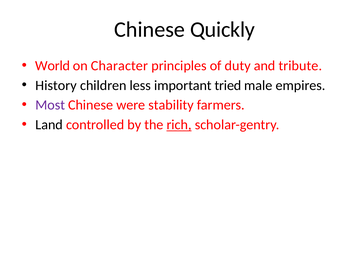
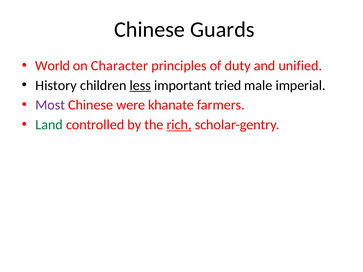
Quickly: Quickly -> Guards (222, 30)
tribute: tribute -> unified (300, 66)
less underline: none -> present (140, 85)
empires: empires -> imperial (301, 85)
stability: stability -> khanate (171, 105)
Land colour: black -> green (49, 125)
